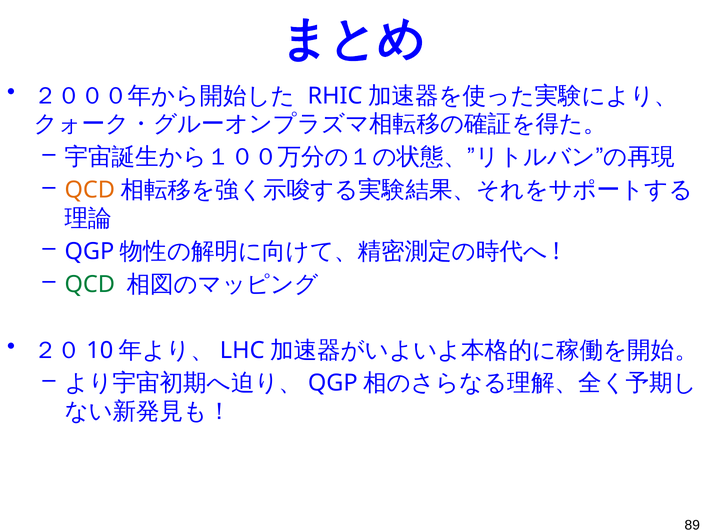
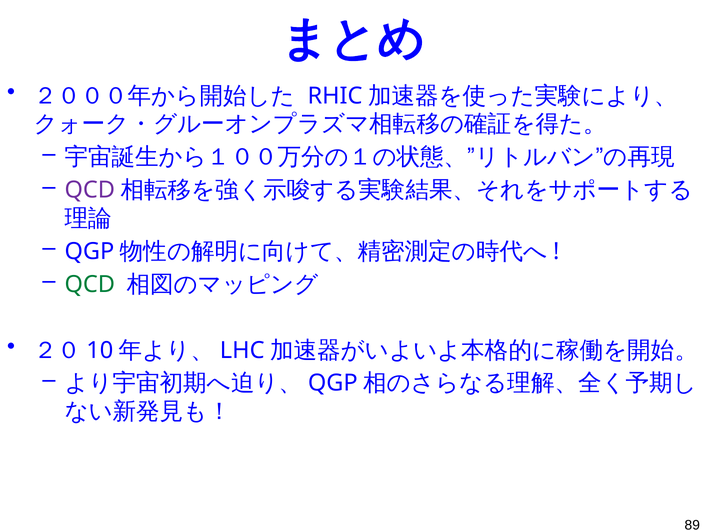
QCD colour: orange -> purple (90, 190)
